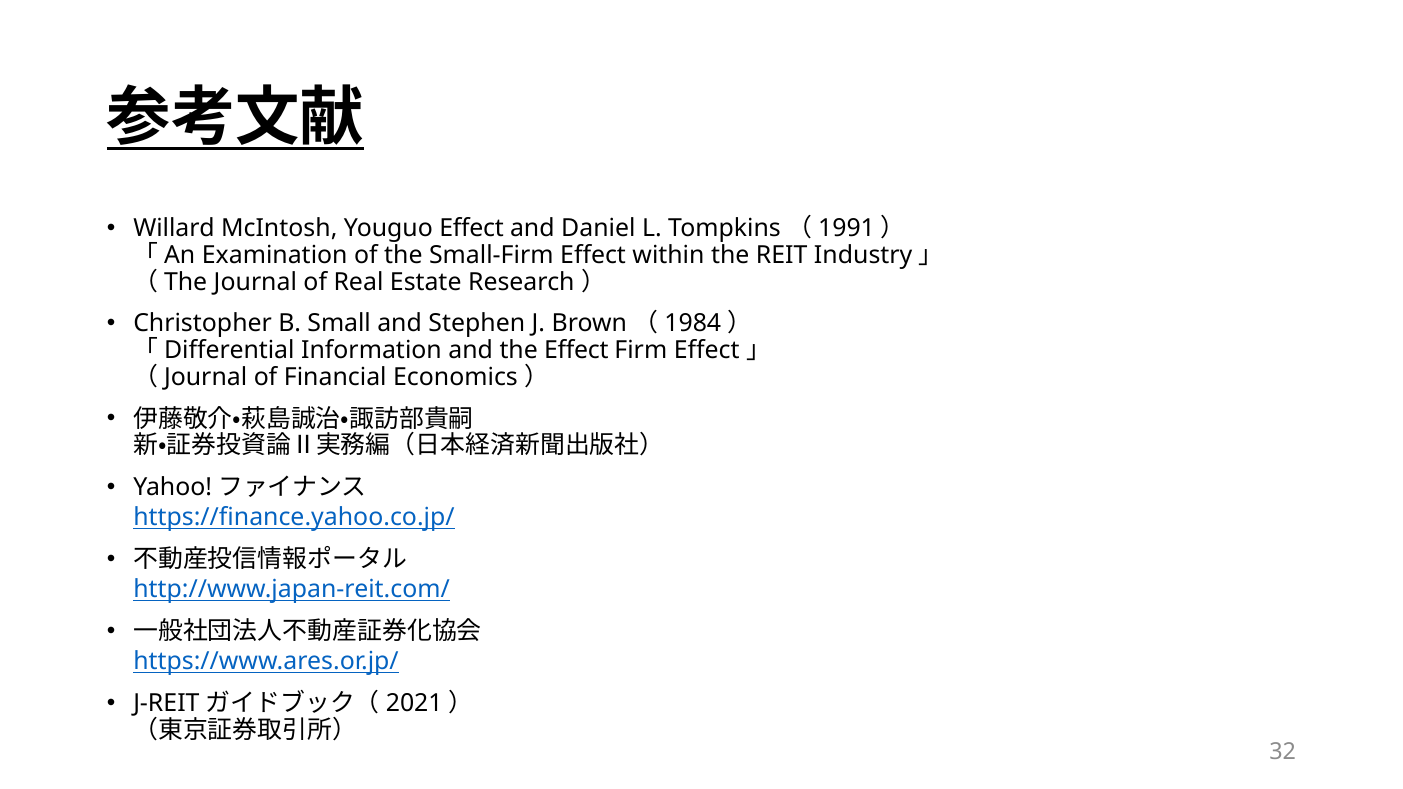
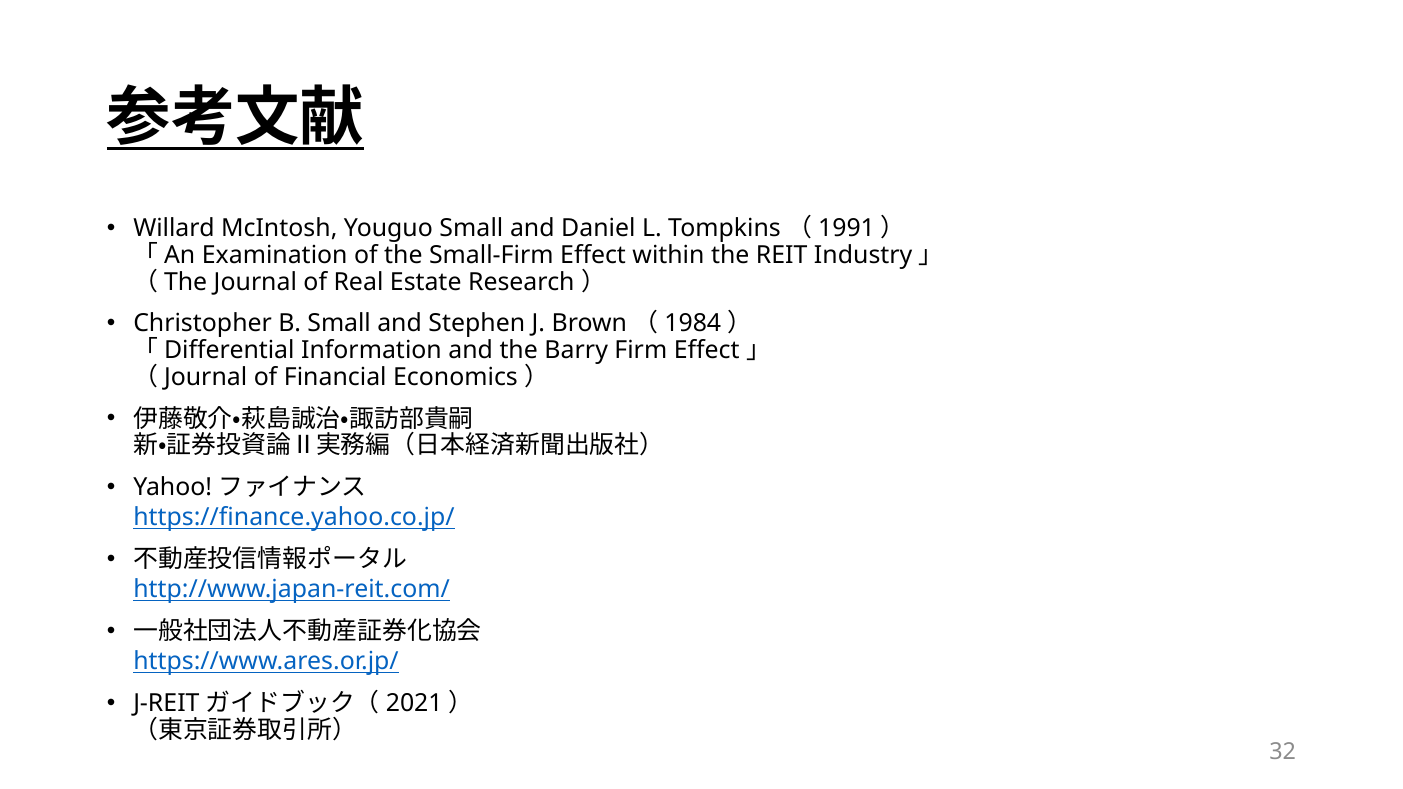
Youguo Effect: Effect -> Small (471, 229)
the Effect: Effect -> Barry (576, 351)
